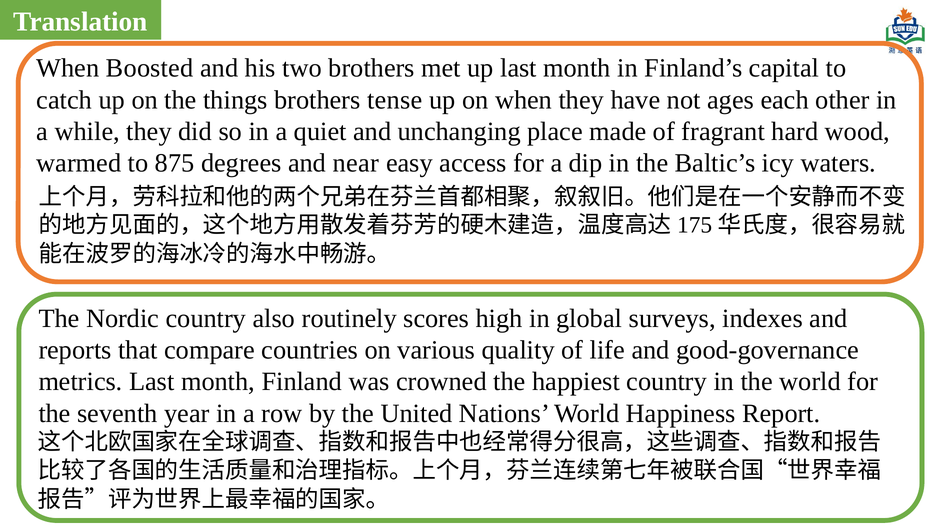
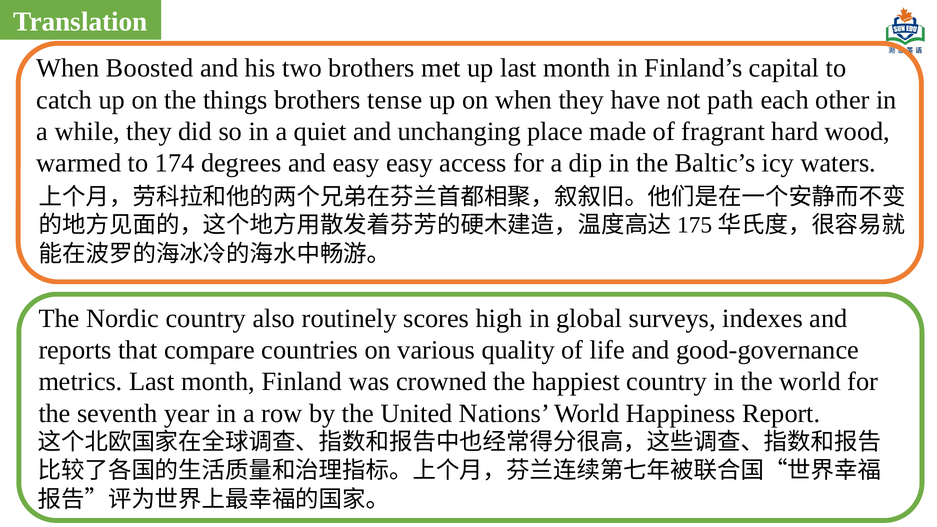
ages: ages -> path (730, 100)
875: 875 -> 174 (175, 163)
and near: near -> easy (356, 163)
